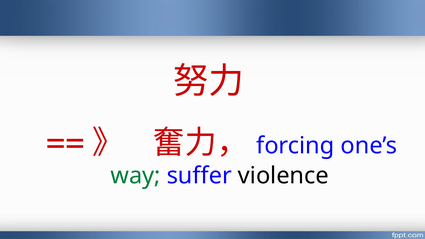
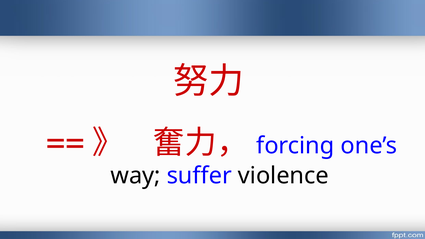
way colour: green -> black (136, 176)
